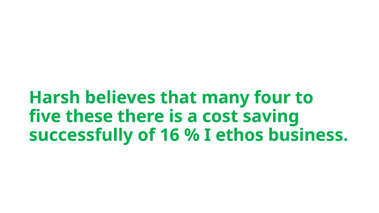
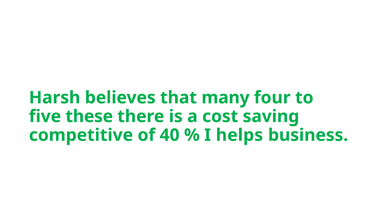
successfully: successfully -> competitive (81, 135)
16: 16 -> 40 (170, 135)
ethos: ethos -> helps (239, 135)
